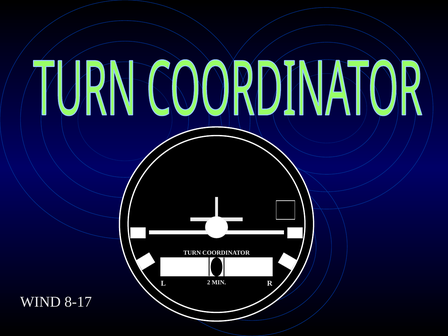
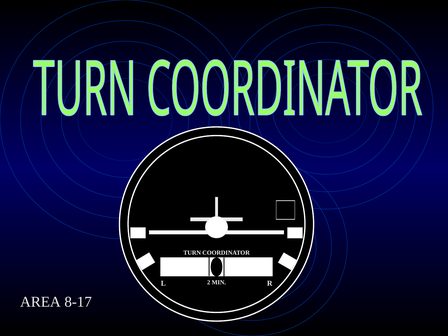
WIND: WIND -> AREA (40, 302)
